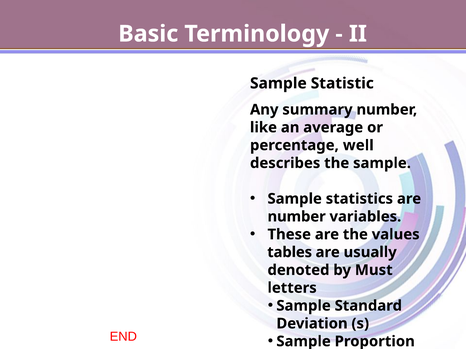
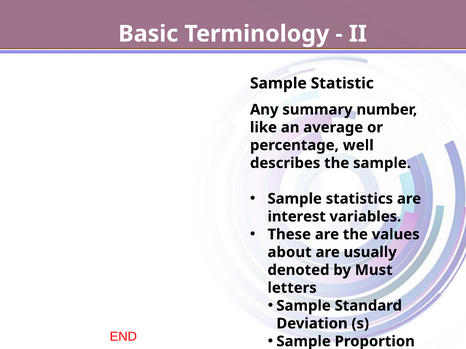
number: number -> interest (297, 217)
tables: tables -> about (290, 253)
